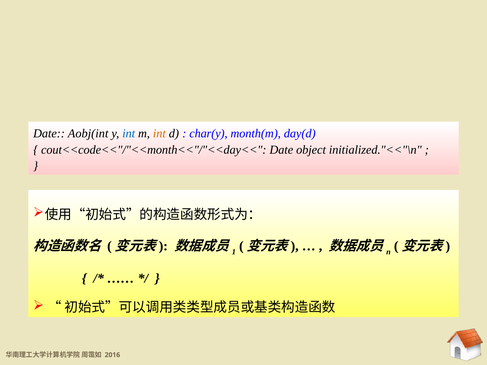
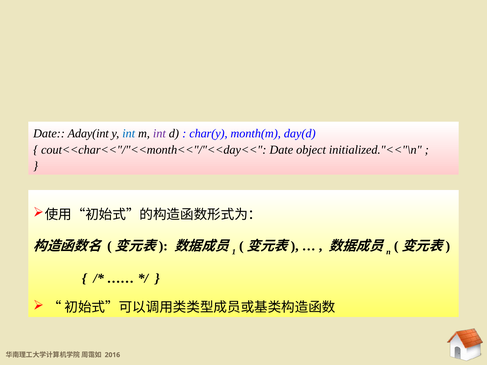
Aobj(int: Aobj(int -> Aday(int (88, 134)
int colour: orange -> purple (159, 134)
cout<<code<<"/"<<month<<"/"<<day<<: cout<<code<<"/"<<month<<"/"<<day<< -> cout<<char<<"/"<<month<<"/"<<day<< (154, 150)
